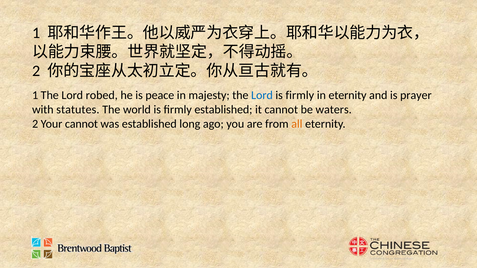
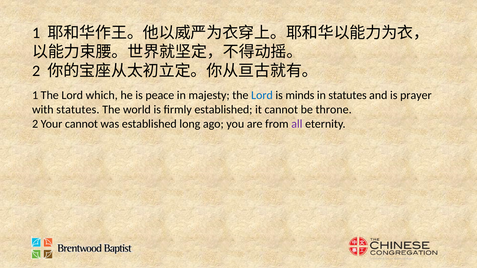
robed: robed -> which (102, 95)
firmly: firmly -> minds (300, 95)
in eternity: eternity -> statutes (348, 95)
waters: waters -> throne (334, 110)
all colour: orange -> purple (297, 124)
